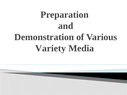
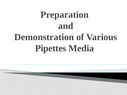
Variety: Variety -> Pipettes (51, 48)
